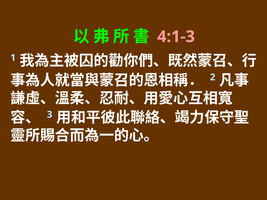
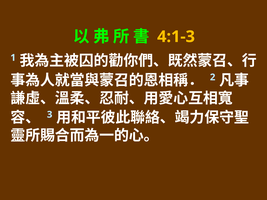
4:1-3 colour: pink -> yellow (176, 37)
